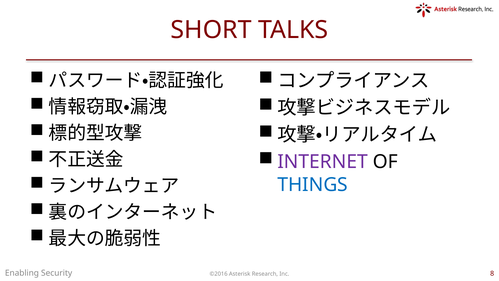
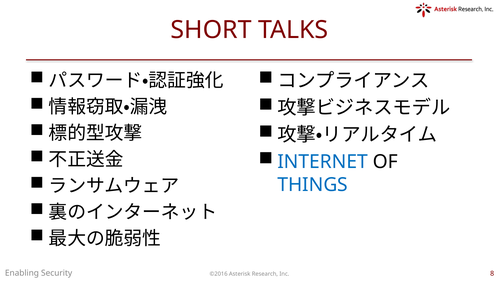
INTERNET colour: purple -> blue (323, 162)
